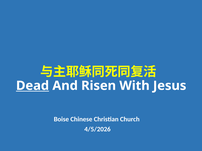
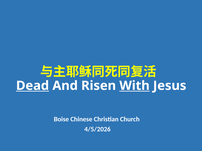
With underline: none -> present (135, 86)
